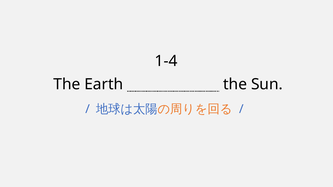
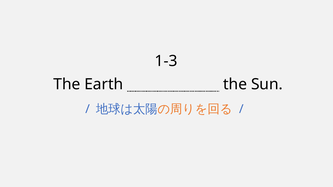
1-4: 1-4 -> 1-3 (166, 61)
